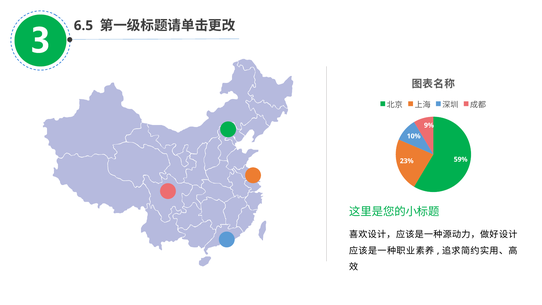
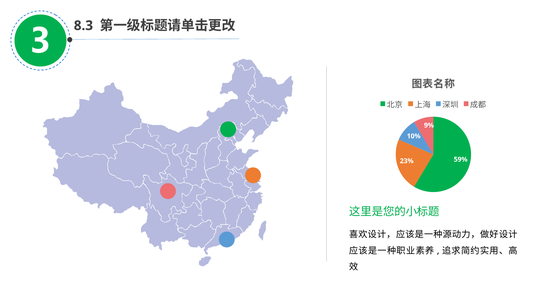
6.5: 6.5 -> 8.3 (83, 26)
